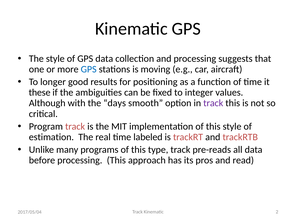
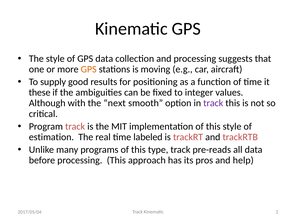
GPS colour: blue -> orange (89, 69)
longer: longer -> supply (53, 82)
days: days -> next (115, 103)
read: read -> help (243, 160)
